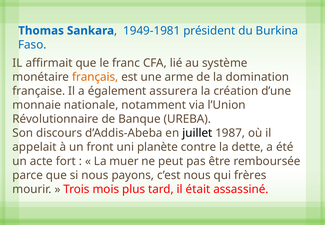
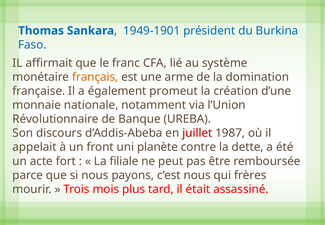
1949-1981: 1949-1981 -> 1949-1901 (152, 31)
assurera: assurera -> promeut (174, 91)
juillet colour: black -> red (197, 133)
muer: muer -> filiale (124, 161)
